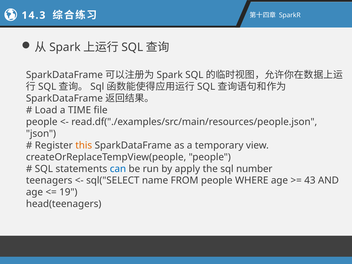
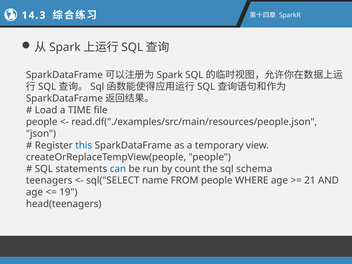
this colour: orange -> blue (84, 145)
apply: apply -> count (188, 169)
number: number -> schema (254, 169)
43: 43 -> 21 (310, 181)
